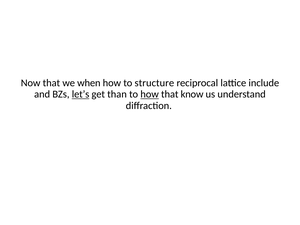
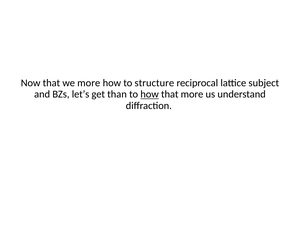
we when: when -> more (89, 83)
include: include -> subject (264, 83)
let’s underline: present -> none (81, 94)
that know: know -> more (192, 94)
